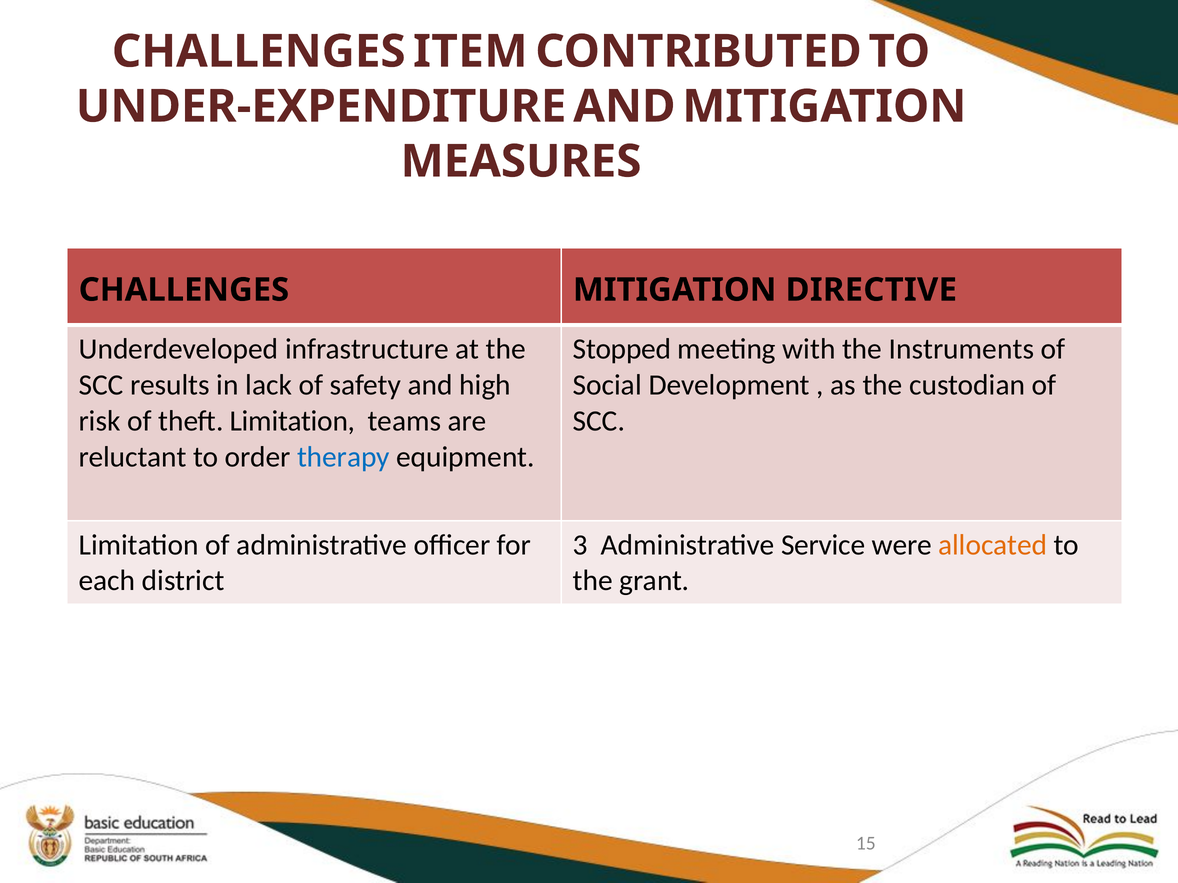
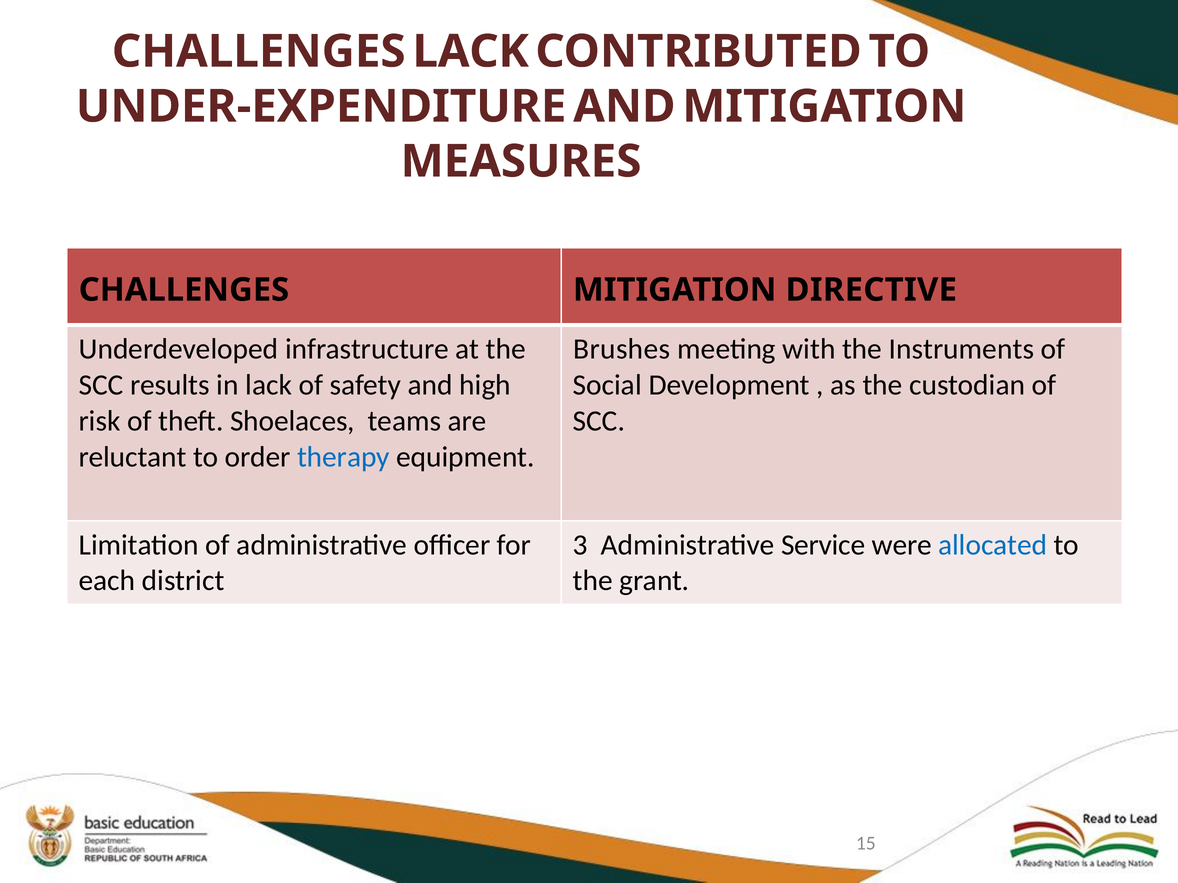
CHALLENGES ITEM: ITEM -> LACK (471, 52)
Stopped: Stopped -> Brushes (622, 349)
theft Limitation: Limitation -> Shoelaces (292, 421)
allocated colour: orange -> blue (993, 545)
